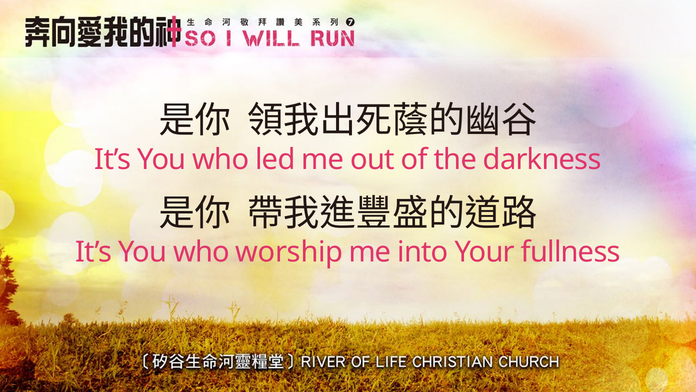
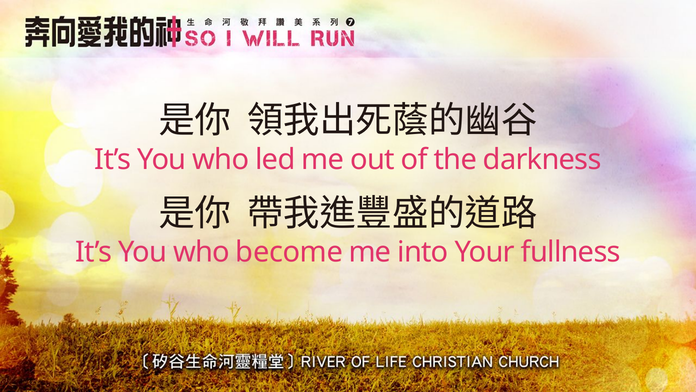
worship: worship -> become (289, 252)
